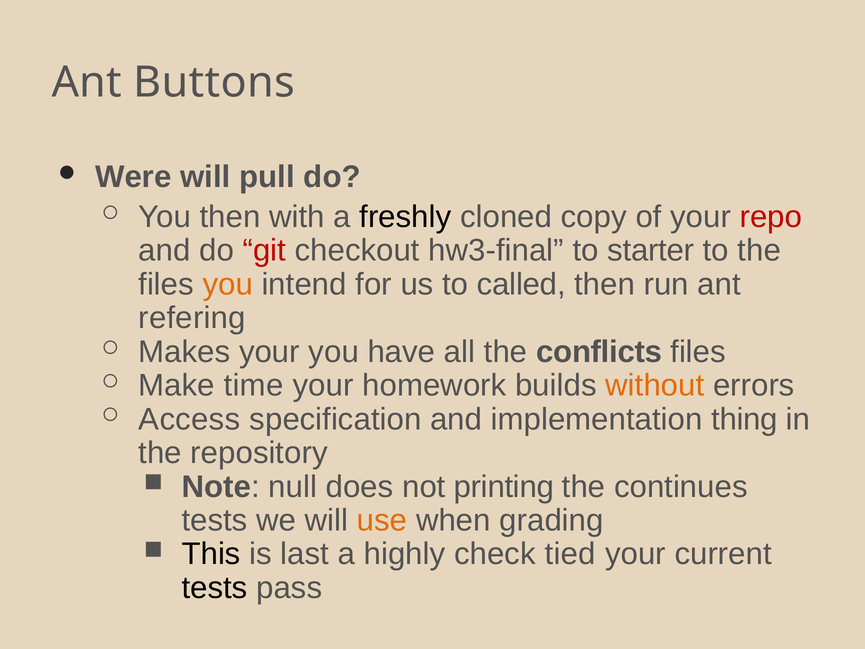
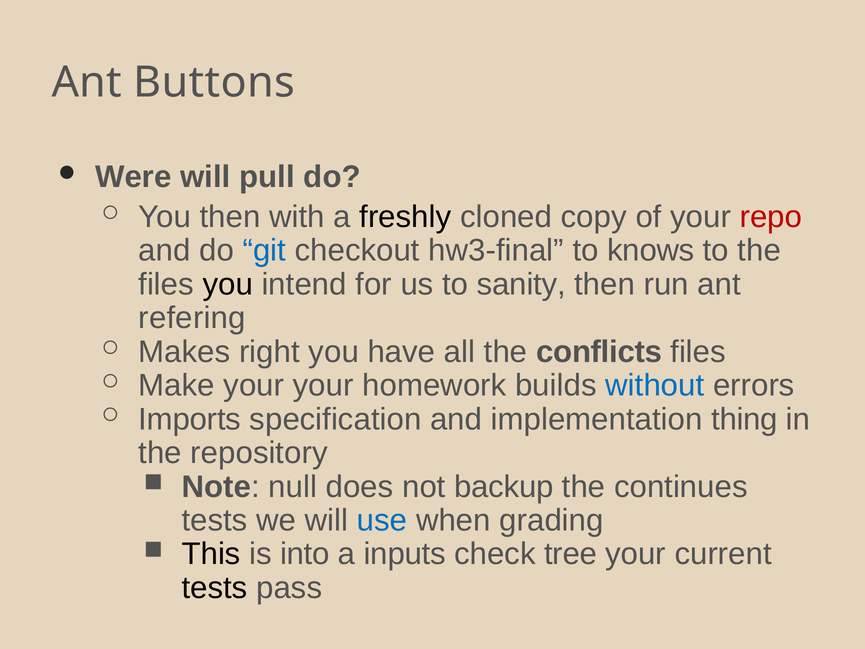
git colour: red -> blue (264, 251)
starter: starter -> knows (651, 251)
you colour: orange -> black (228, 284)
called: called -> sanity (521, 284)
Makes your: your -> right (269, 352)
Make time: time -> your (254, 385)
without colour: orange -> blue (655, 385)
Access: Access -> Imports (190, 419)
printing: printing -> backup (504, 487)
use colour: orange -> blue (382, 520)
last: last -> into (305, 554)
highly: highly -> inputs (405, 554)
tied: tied -> tree (571, 554)
